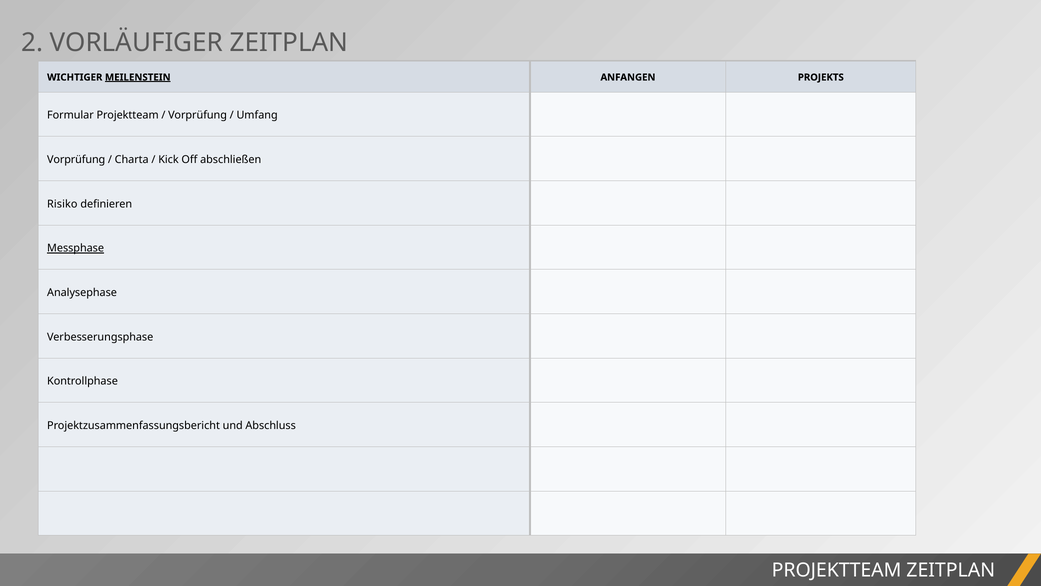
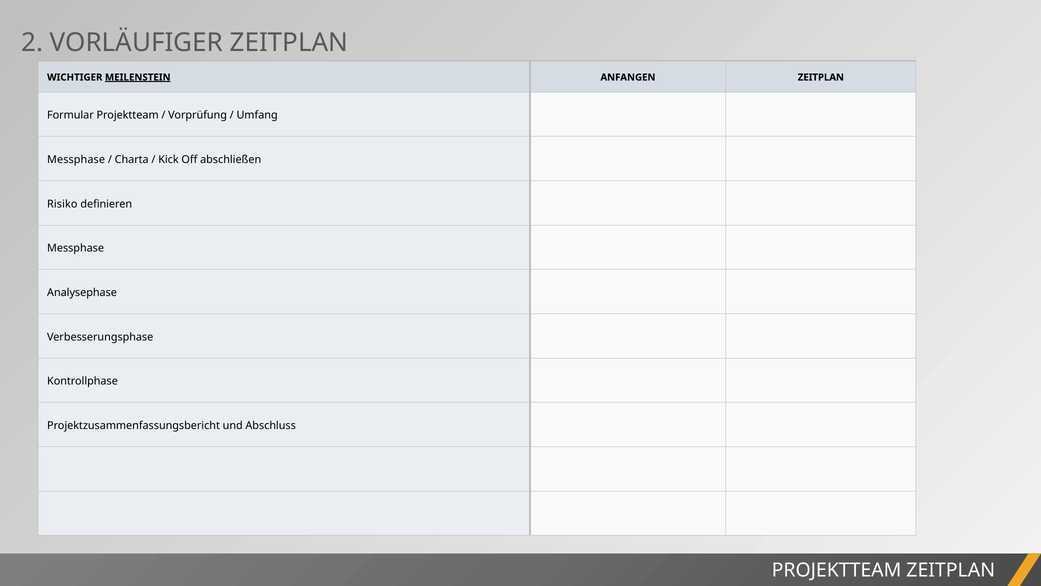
ANFANGEN PROJEKTS: PROJEKTS -> ZEITPLAN (821, 77)
Vorprüfung: Vorprüfung -> Messphase (76, 160)
Messphase underline: present -> none (76, 248)
